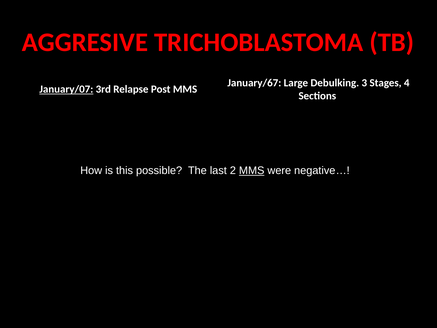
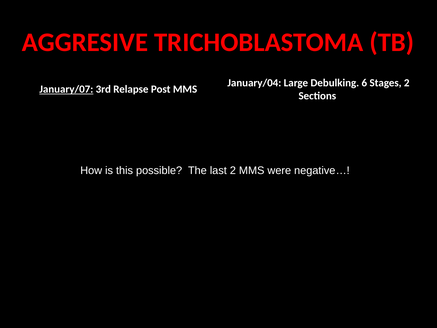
January/67: January/67 -> January/04 (254, 83)
3: 3 -> 6 (364, 83)
Stages 4: 4 -> 2 (407, 83)
MMS underline: present -> none (252, 171)
